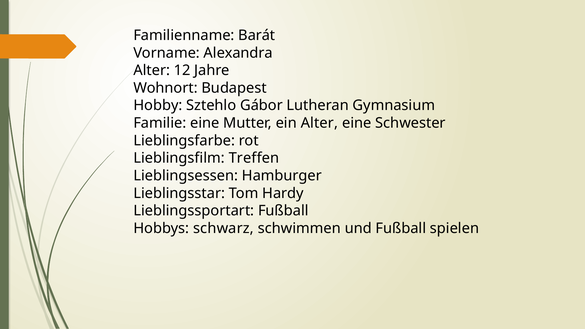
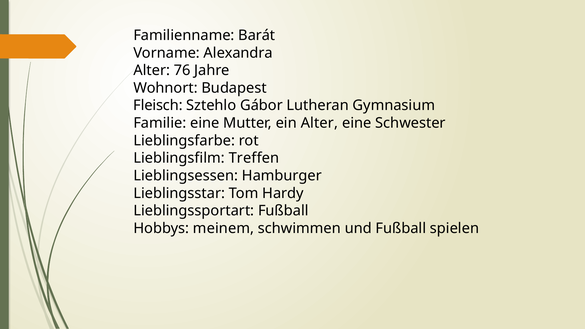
12: 12 -> 76 (182, 70)
Hobby: Hobby -> Fleisch (158, 106)
schwarz: schwarz -> meinem (224, 228)
